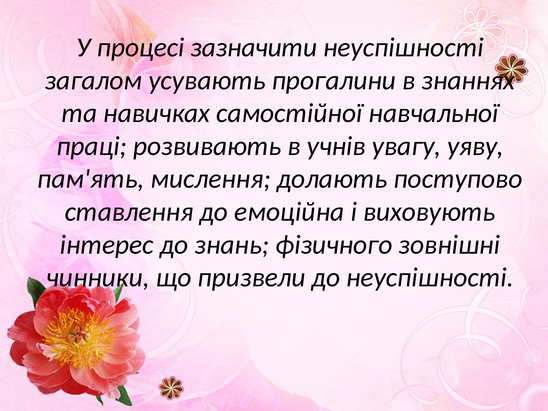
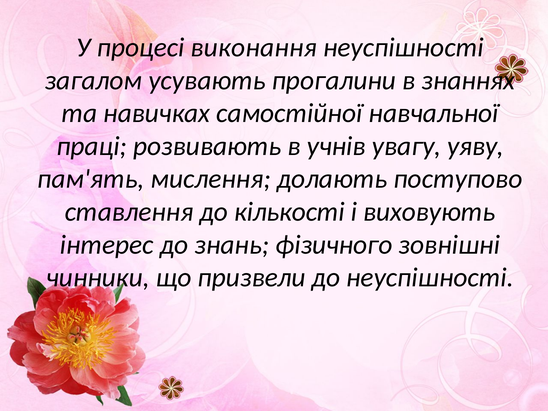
зазначити: зазначити -> виконання (254, 47)
емоційна: емоційна -> кількості (289, 212)
